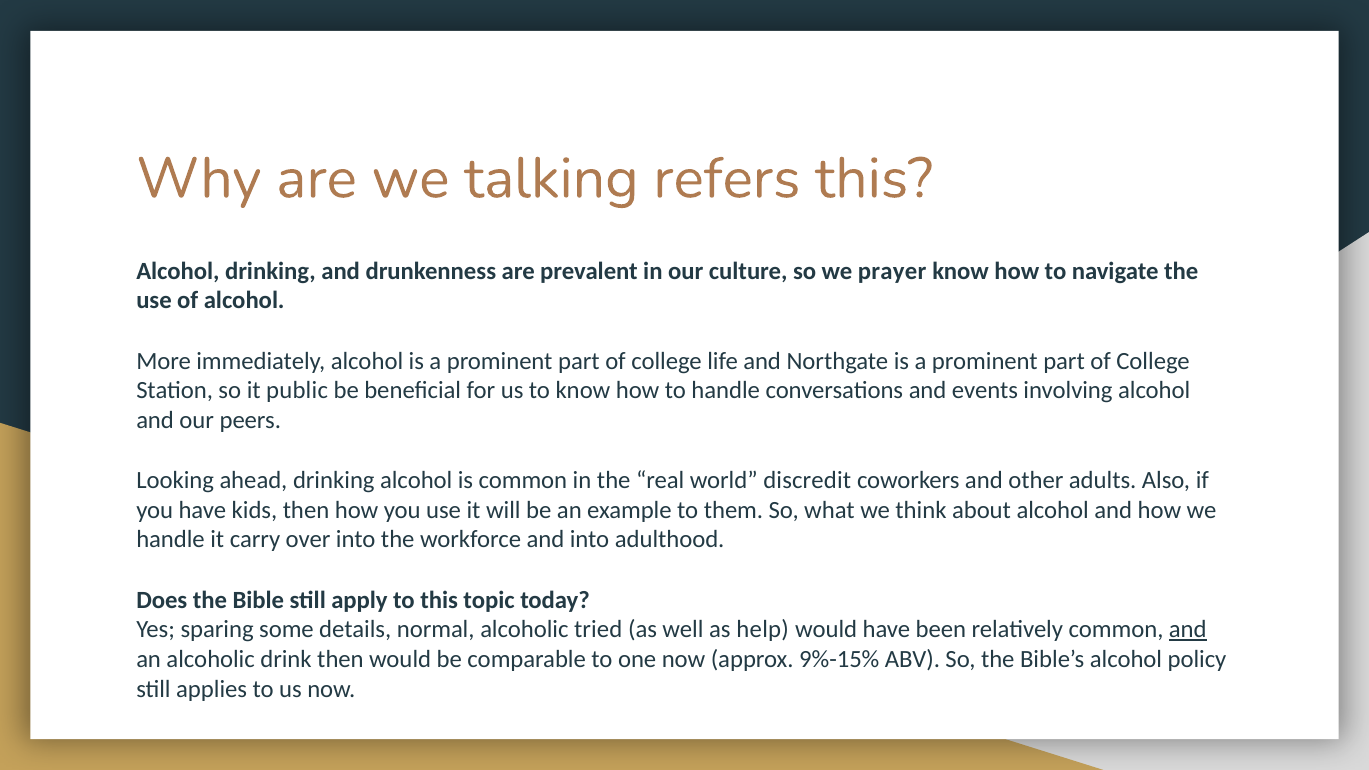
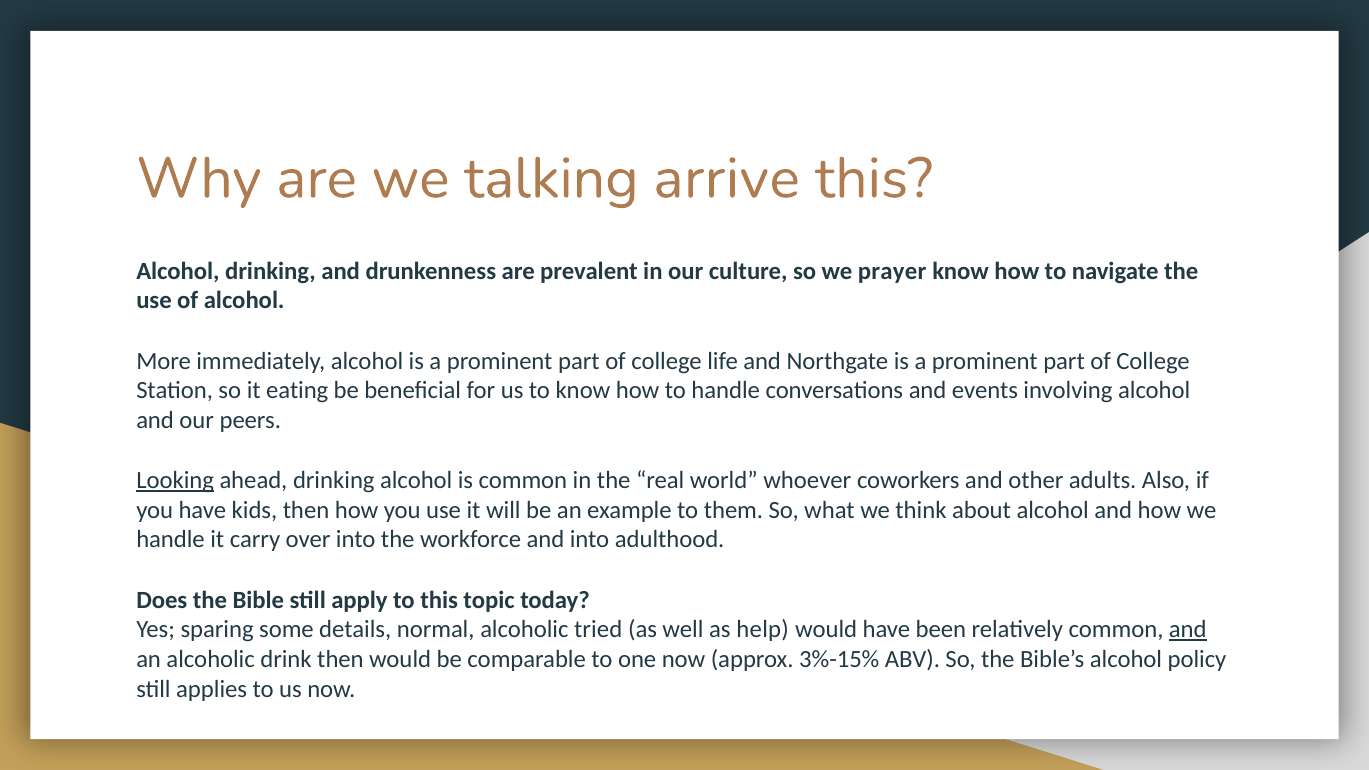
refers: refers -> arrive (727, 179)
public: public -> eating (297, 391)
Looking underline: none -> present (175, 480)
discredit: discredit -> whoever (807, 480)
9%-15%: 9%-15% -> 3%-15% (839, 659)
